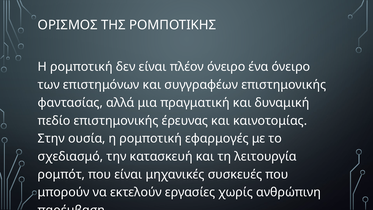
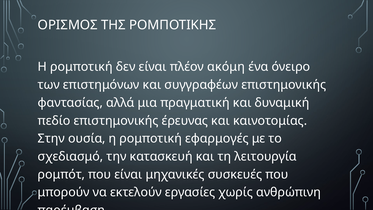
πλέον όνειρο: όνειρο -> ακόμη (226, 67)
